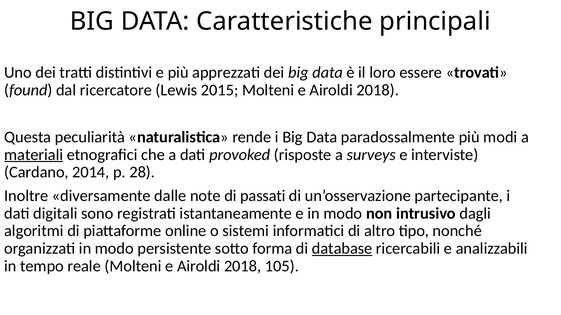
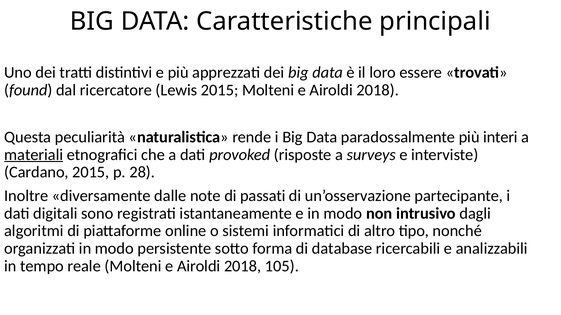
modi: modi -> interi (500, 137)
Cardano 2014: 2014 -> 2015 (91, 173)
database underline: present -> none (342, 249)
